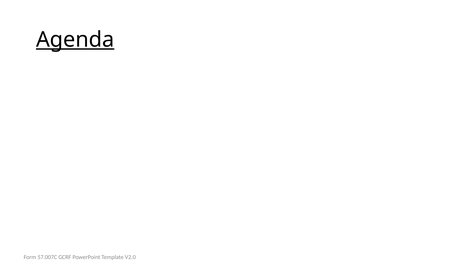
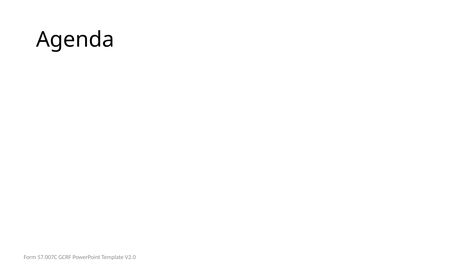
Agenda underline: present -> none (75, 40)
